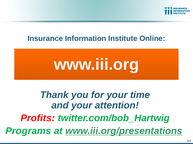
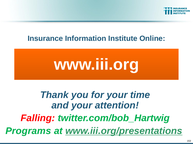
Profits: Profits -> Falling (38, 119)
